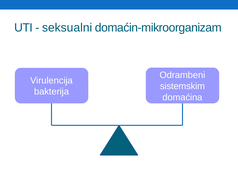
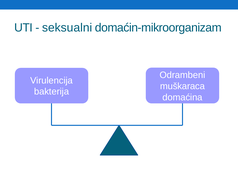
sistemskim: sistemskim -> muškaraca (182, 86)
